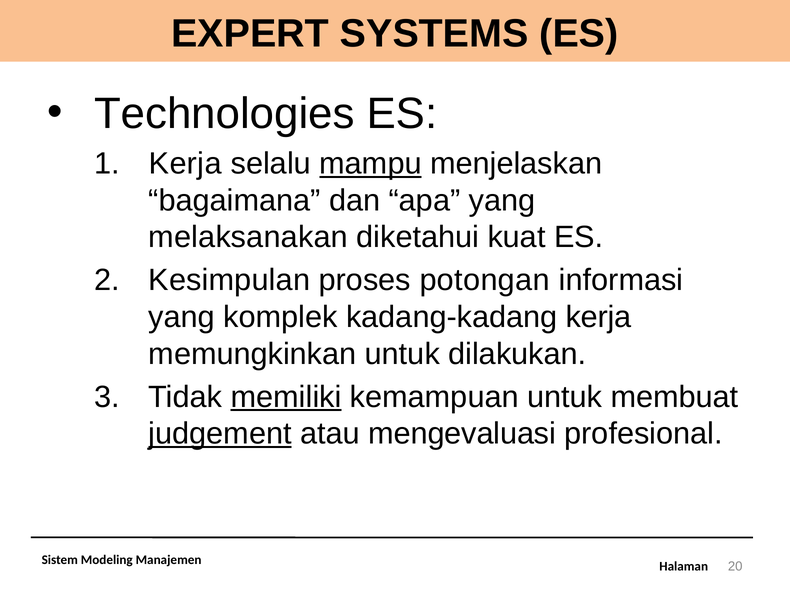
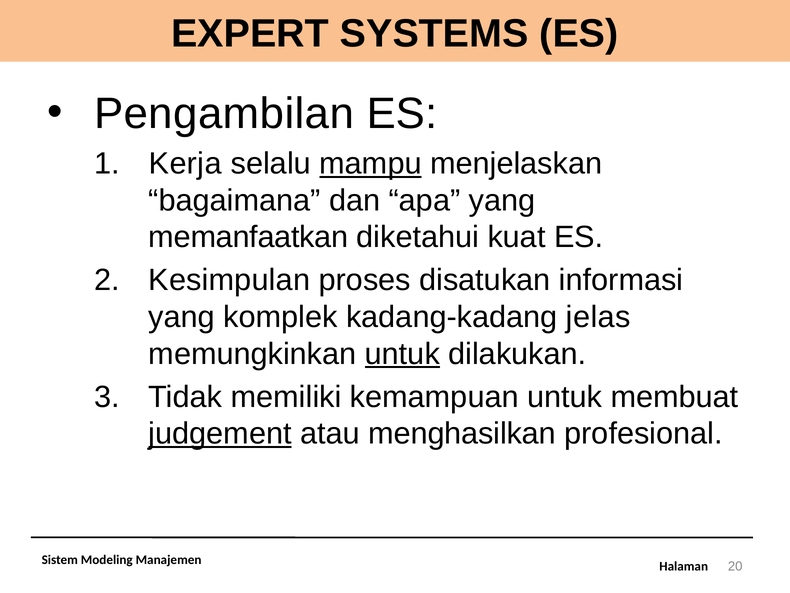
Technologies: Technologies -> Pengambilan (224, 114)
melaksanakan: melaksanakan -> memanfaatkan (248, 237)
potongan: potongan -> disatukan (485, 280)
kadang-kadang kerja: kerja -> jelas (598, 317)
untuk underline: none -> present (402, 354)
memiliki underline: present -> none (286, 397)
mengevaluasi: mengevaluasi -> menghasilkan (462, 433)
